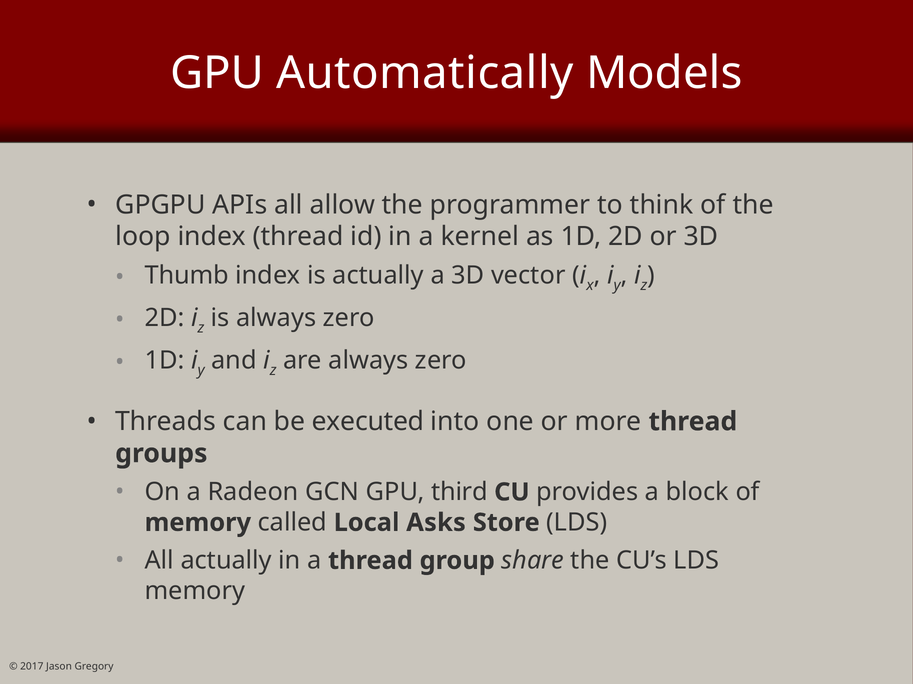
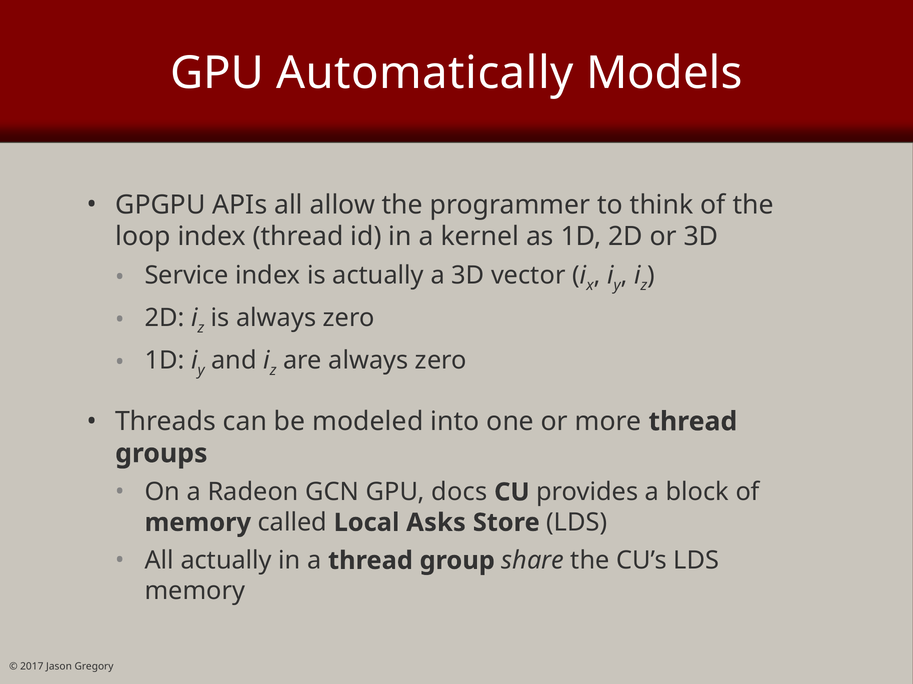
Thumb: Thumb -> Service (187, 276)
executed: executed -> modeled (368, 422)
third: third -> docs (459, 493)
